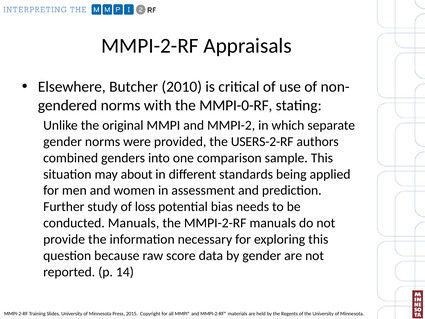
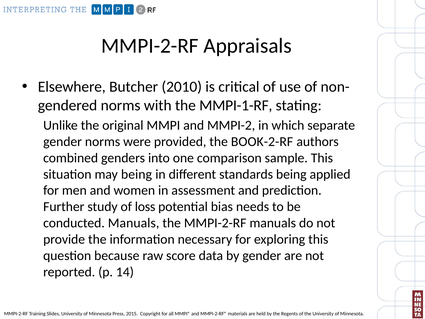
MMPI-0-RF: MMPI-0-RF -> MMPI-1-RF (236, 105)
USERS-2-RF: USERS-2-RF -> BOOK-2-RF (262, 142)
may about: about -> being (137, 174)
